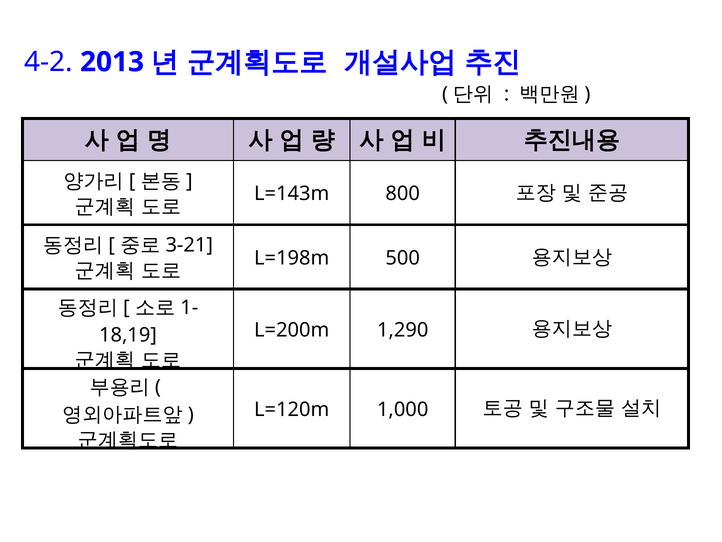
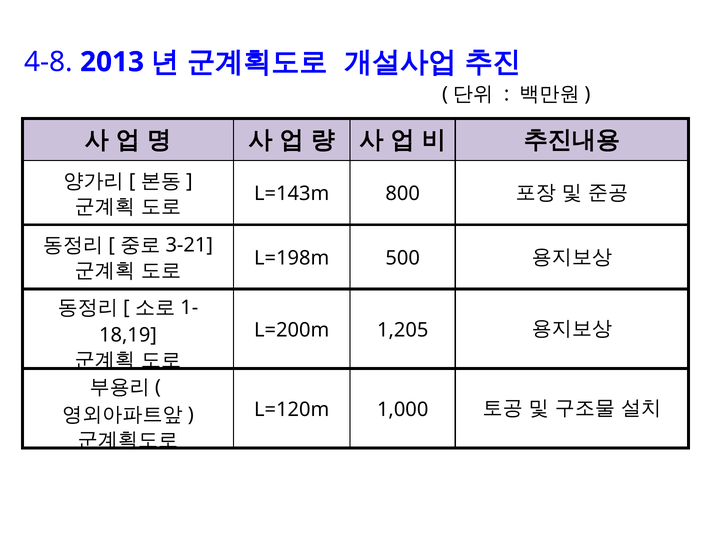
4-2: 4-2 -> 4-8 (48, 62)
1,290: 1,290 -> 1,205 (403, 330)
